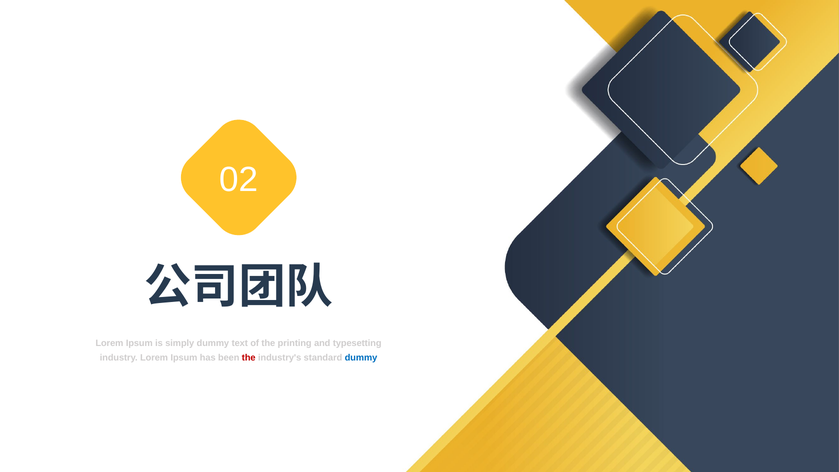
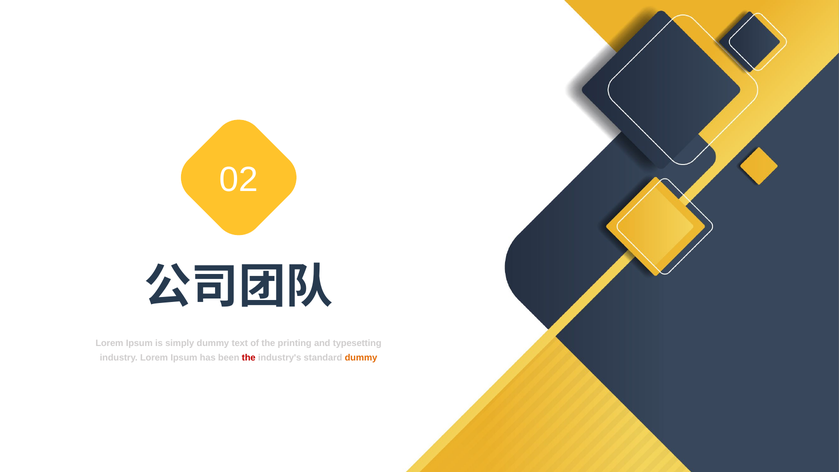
dummy colour: blue -> orange (361, 357)
